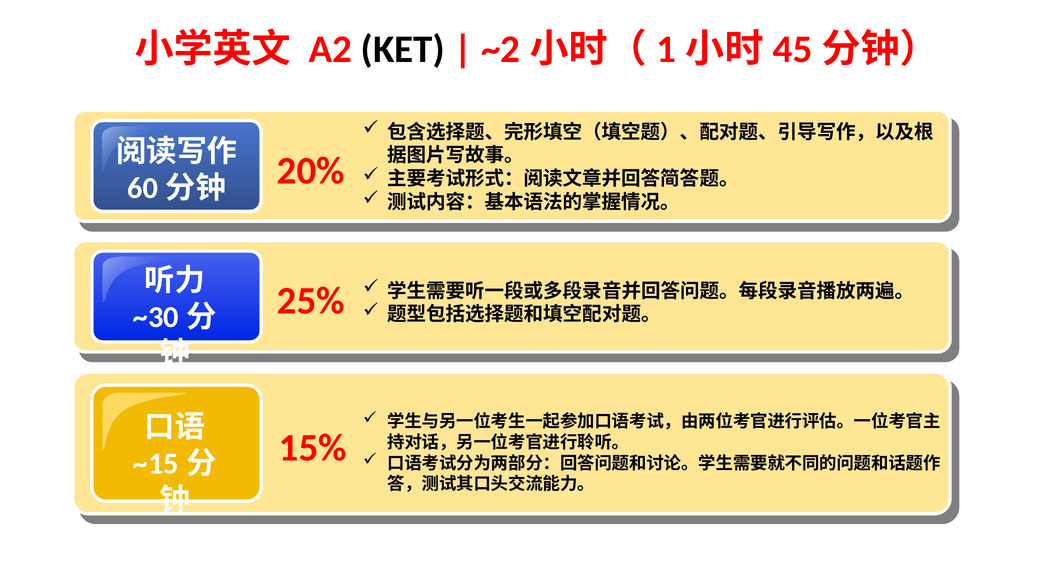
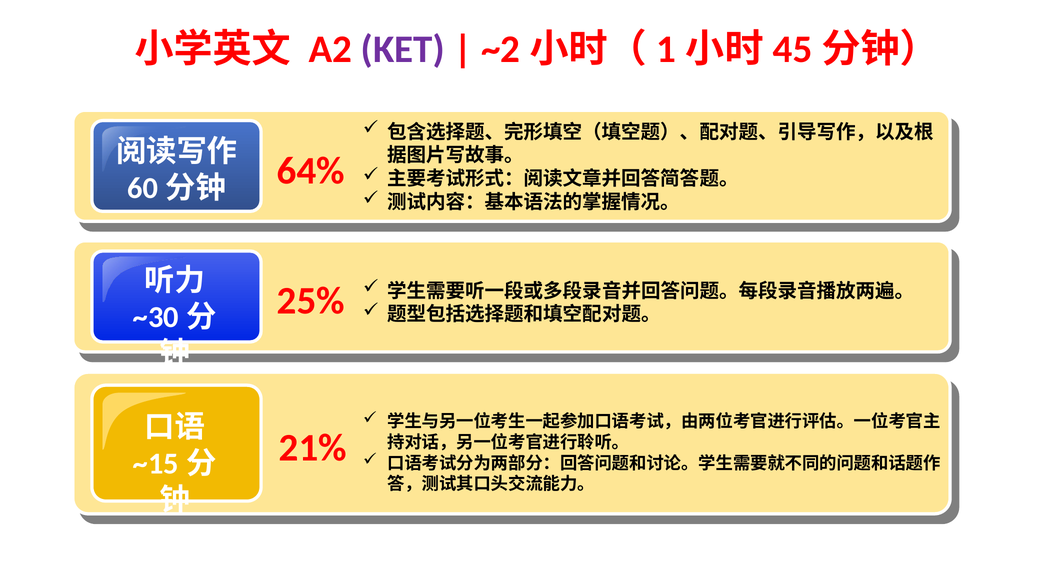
KET colour: black -> purple (403, 49)
20%: 20% -> 64% (311, 171)
15%: 15% -> 21% (313, 448)
